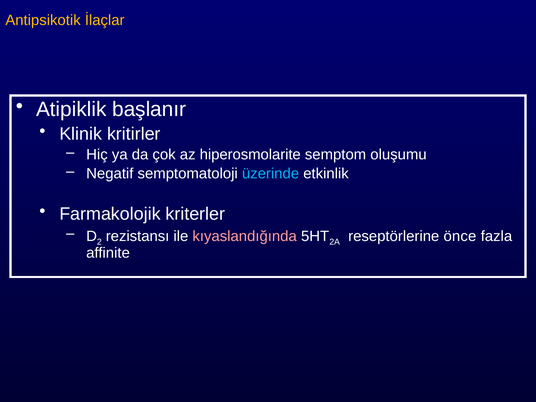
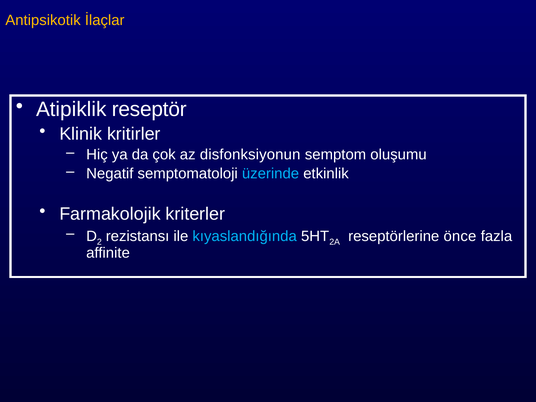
başlanır: başlanır -> reseptör (149, 109)
hiperosmolarite: hiperosmolarite -> disfonksiyonun (250, 154)
kıyaslandığında colour: pink -> light blue (245, 236)
